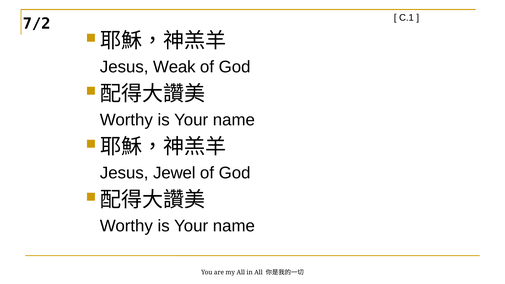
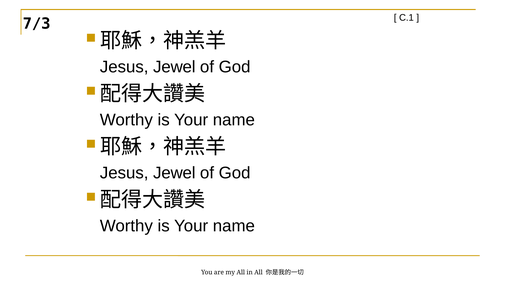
7/2: 7/2 -> 7/3 (37, 24)
Weak: Weak -> Jewel (174, 67)
